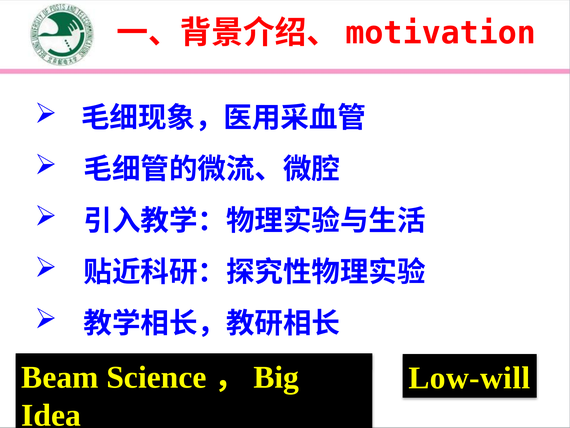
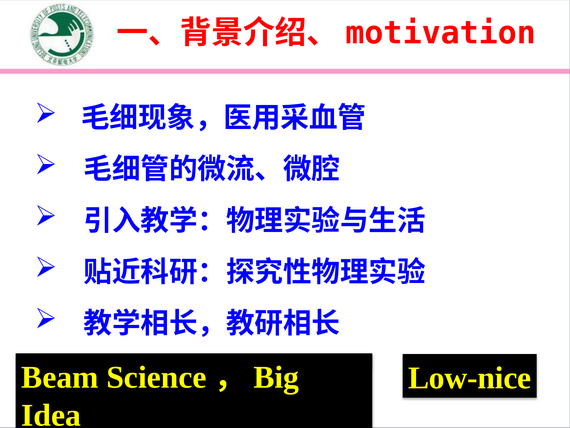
Low-will: Low-will -> Low-nice (470, 378)
